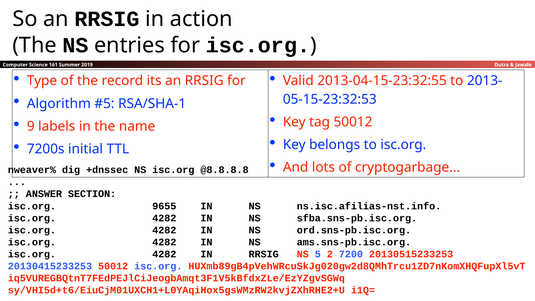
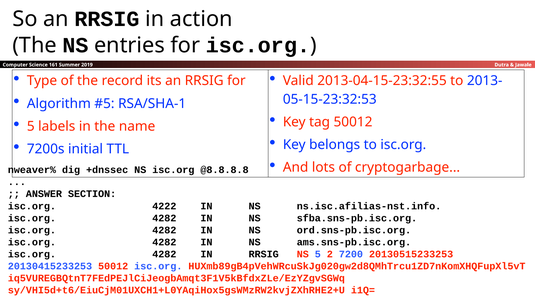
9: 9 -> 5 (31, 126)
9655: 9655 -> 4222 (164, 206)
